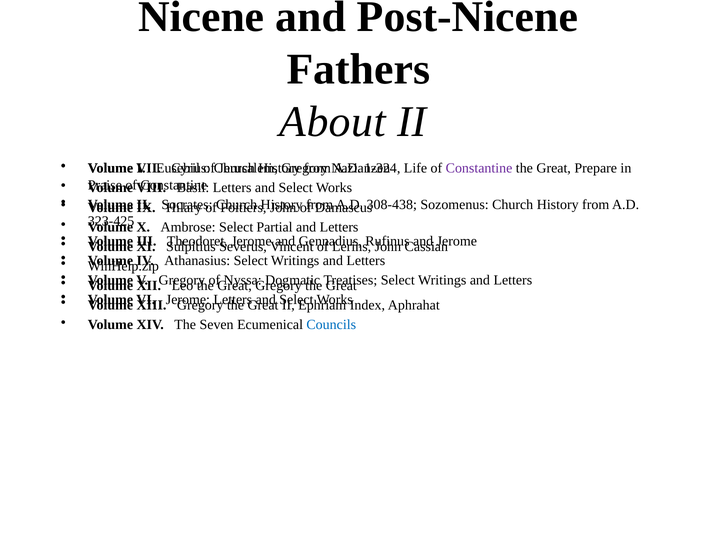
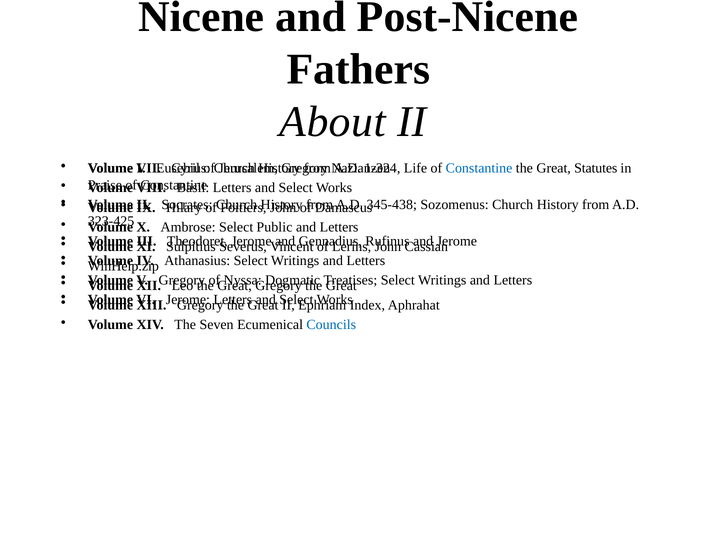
Constantine colour: purple -> blue (479, 168)
Prepare: Prepare -> Statutes (596, 168)
308-438: 308-438 -> 345-438 (392, 205)
Partial: Partial -> Public (274, 227)
